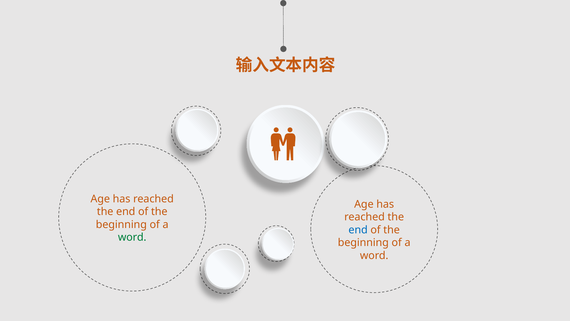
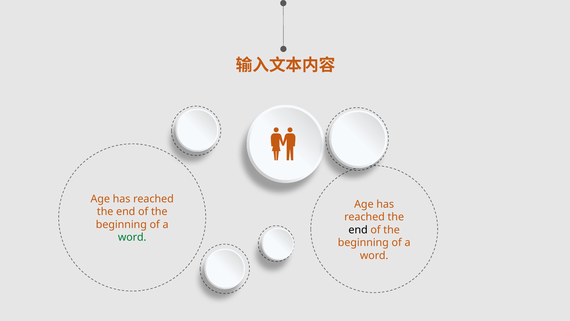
end colour: blue -> black (358, 230)
